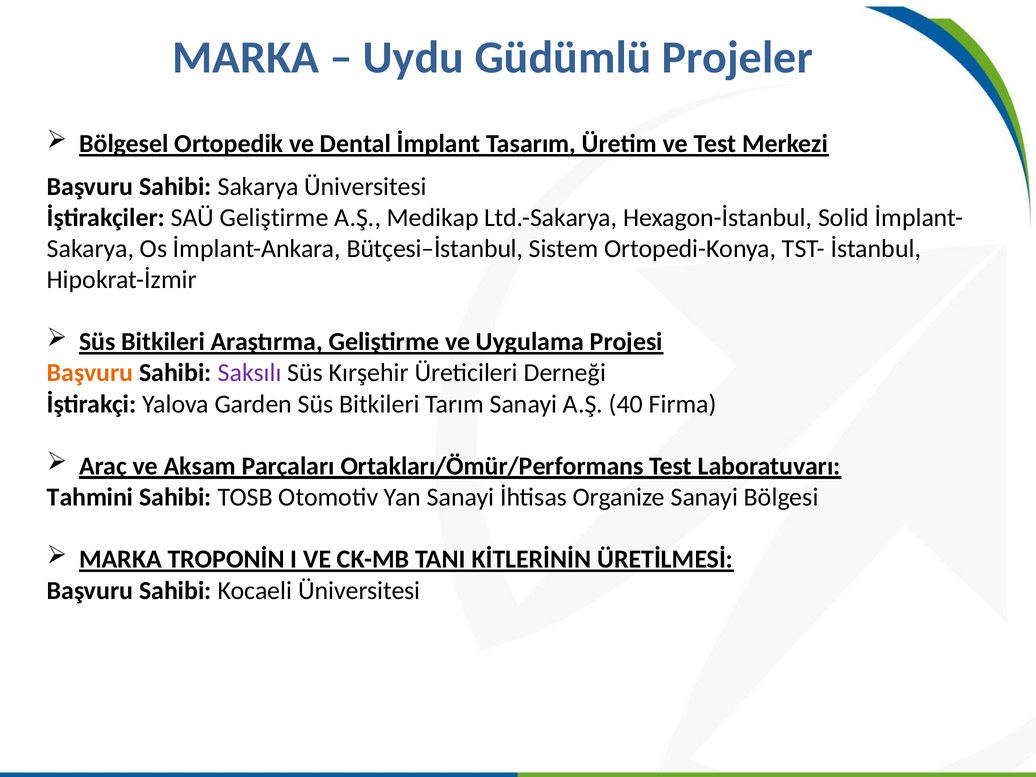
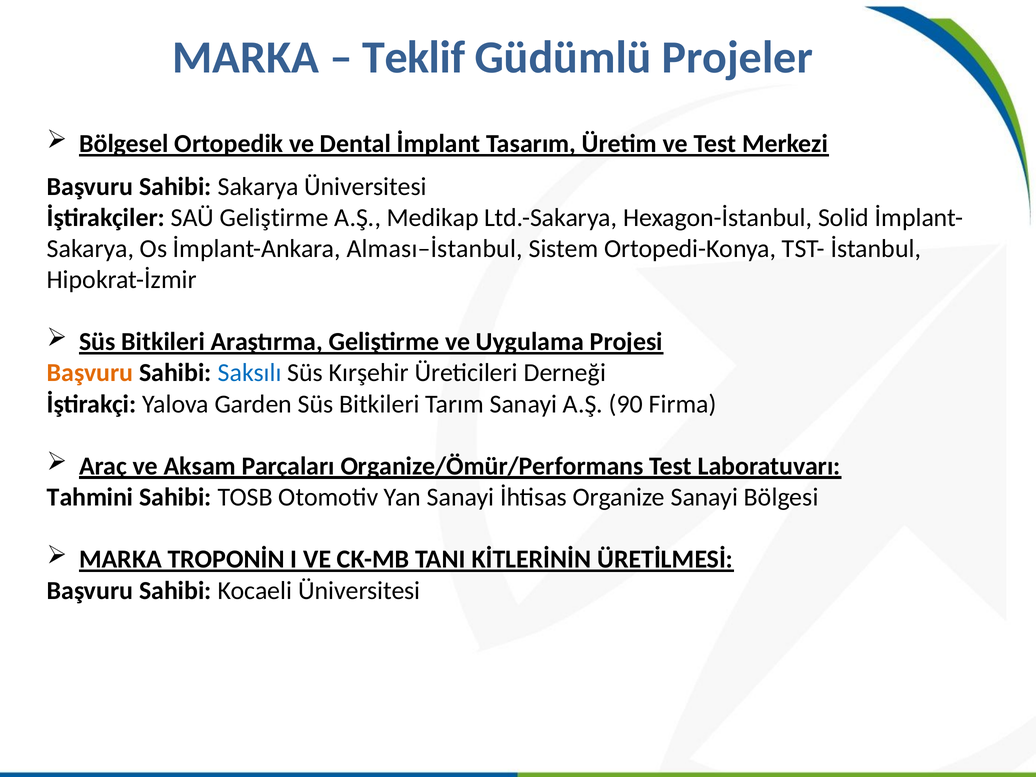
Uydu: Uydu -> Teklif (414, 57)
Bütçesi–İstanbul: Bütçesi–İstanbul -> Alması–İstanbul (435, 249)
Saksılı colour: purple -> blue (250, 373)
40: 40 -> 90 (626, 404)
Ortakları/Ömür/Performans: Ortakları/Ömür/Performans -> Organize/Ömür/Performans (492, 466)
